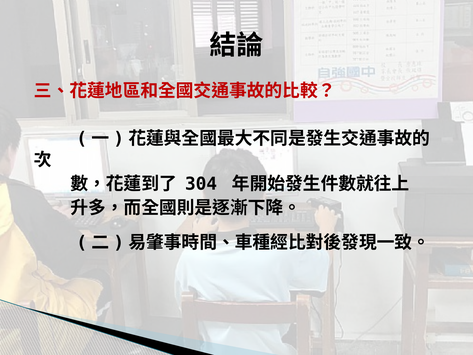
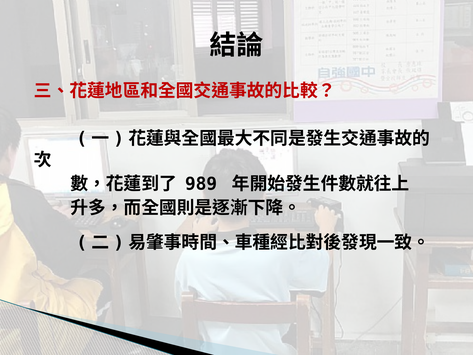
304: 304 -> 989 (201, 184)
